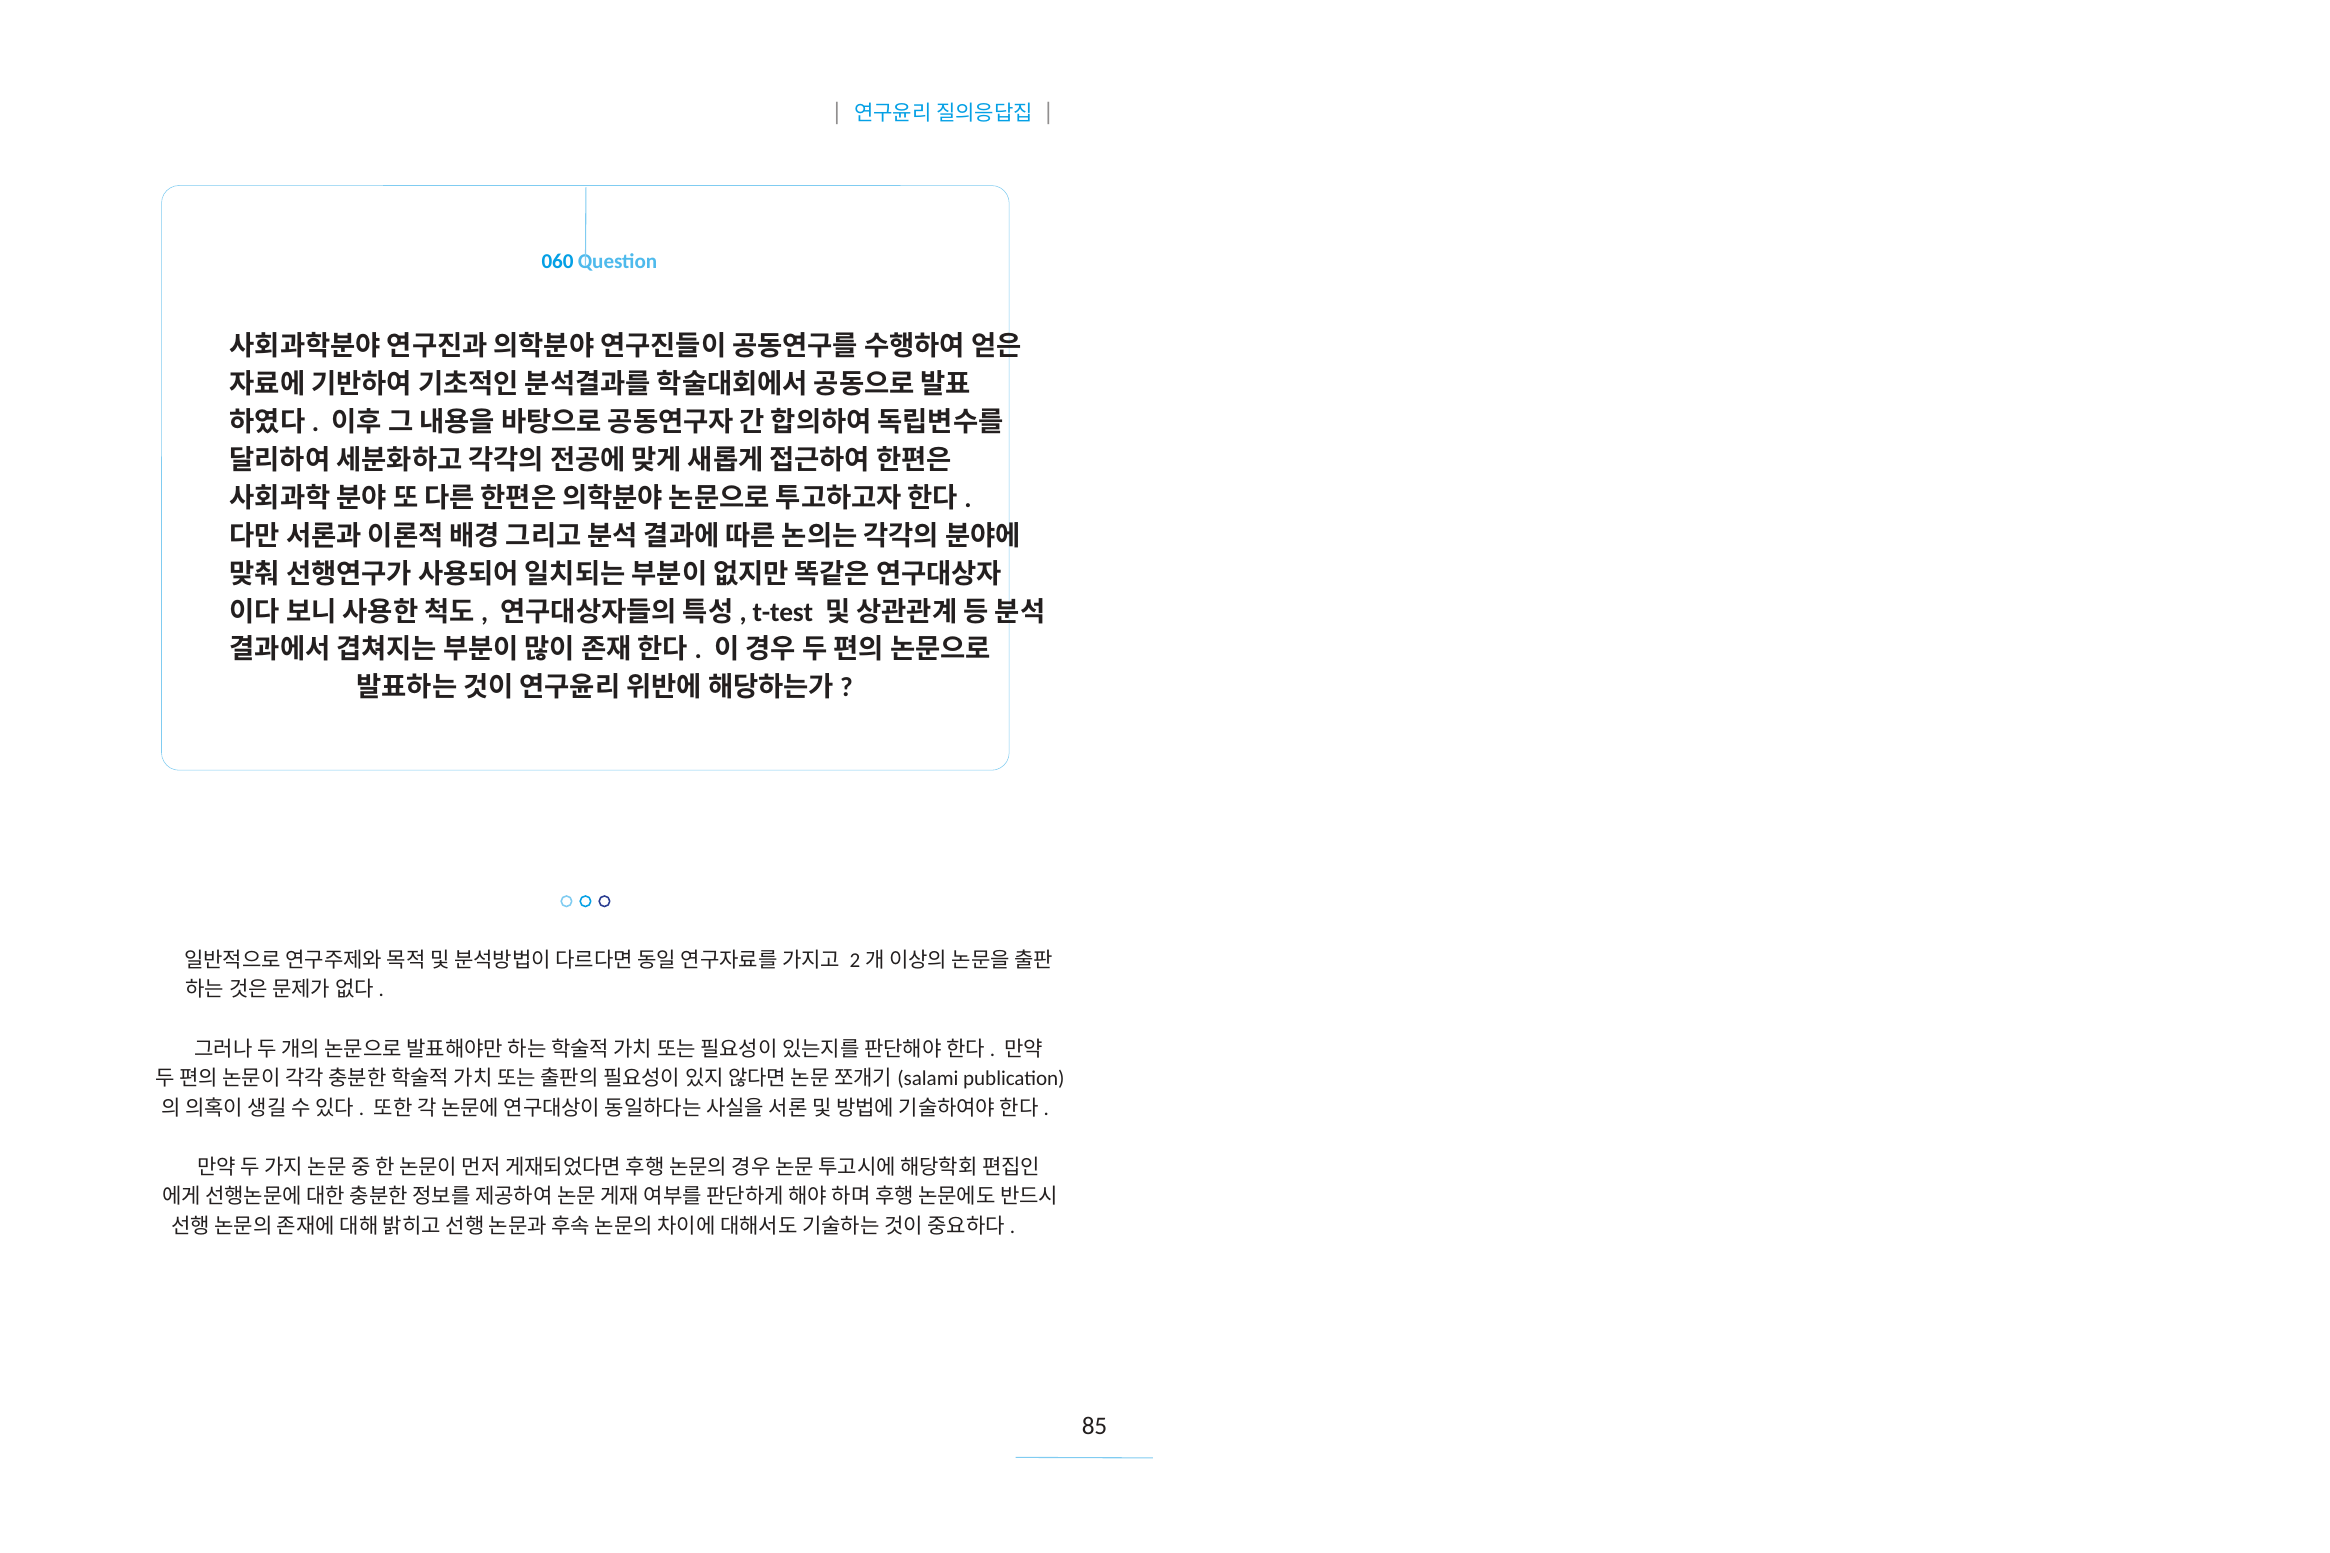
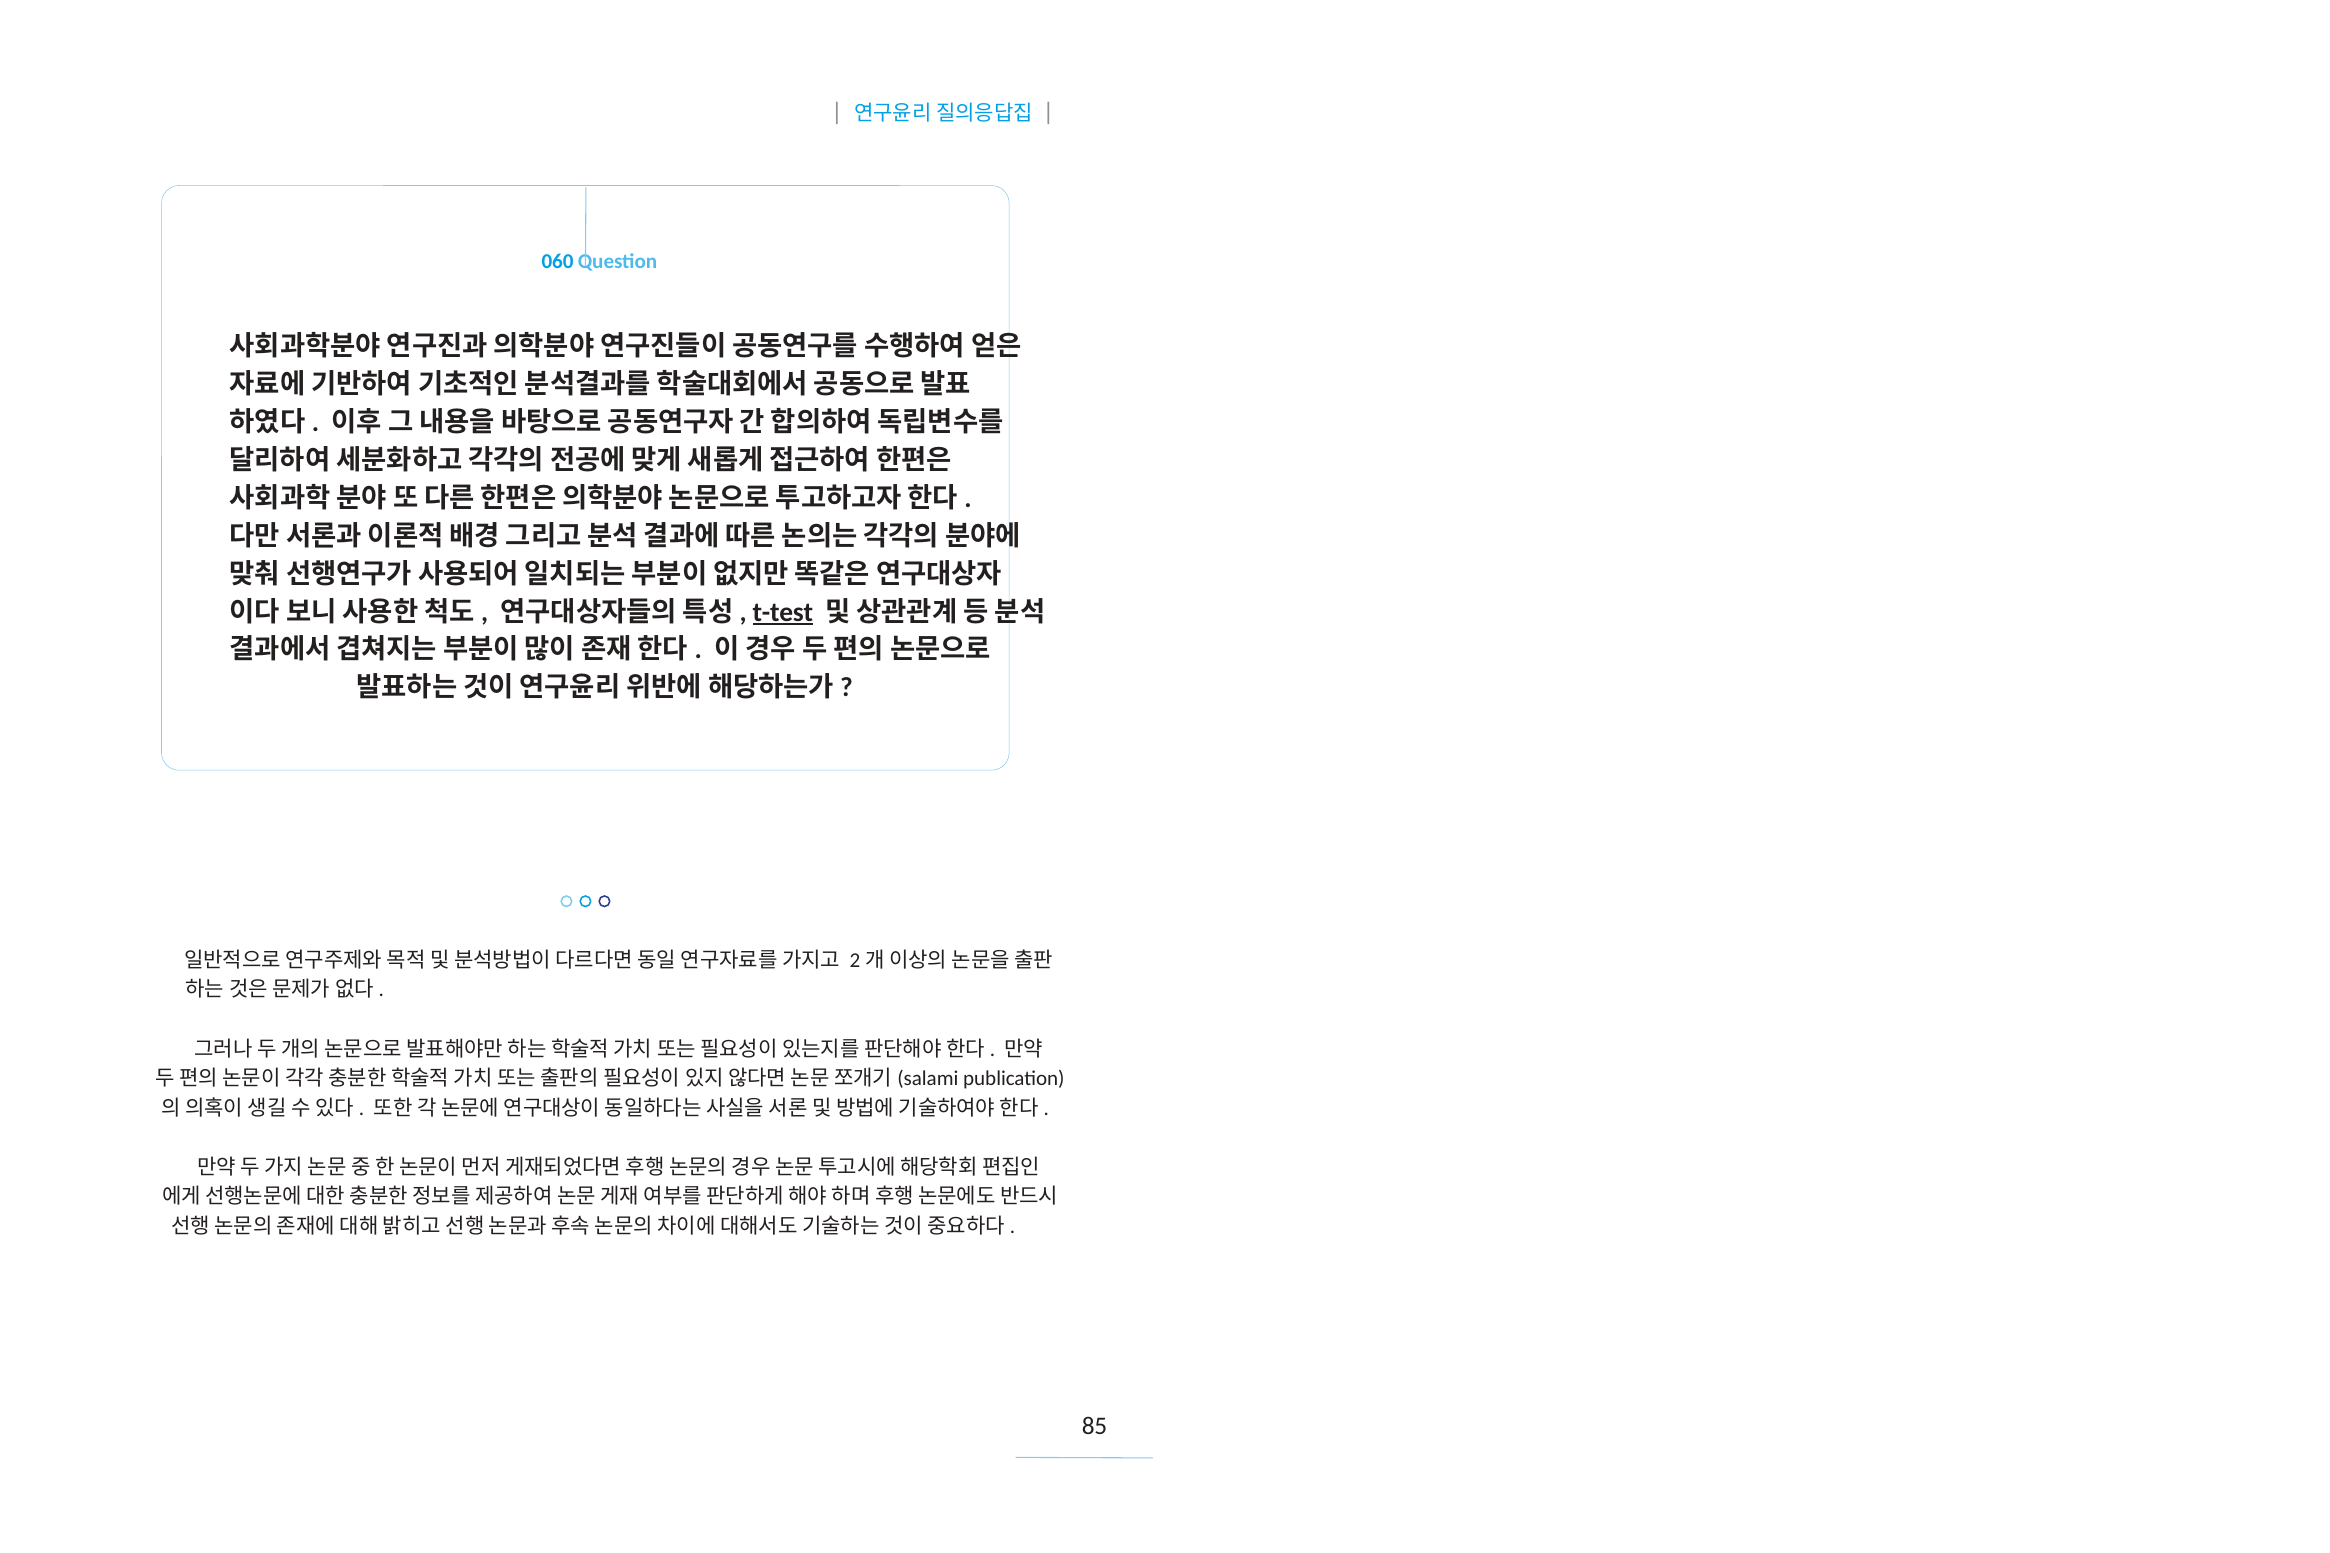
t-test underline: none -> present (783, 612)
